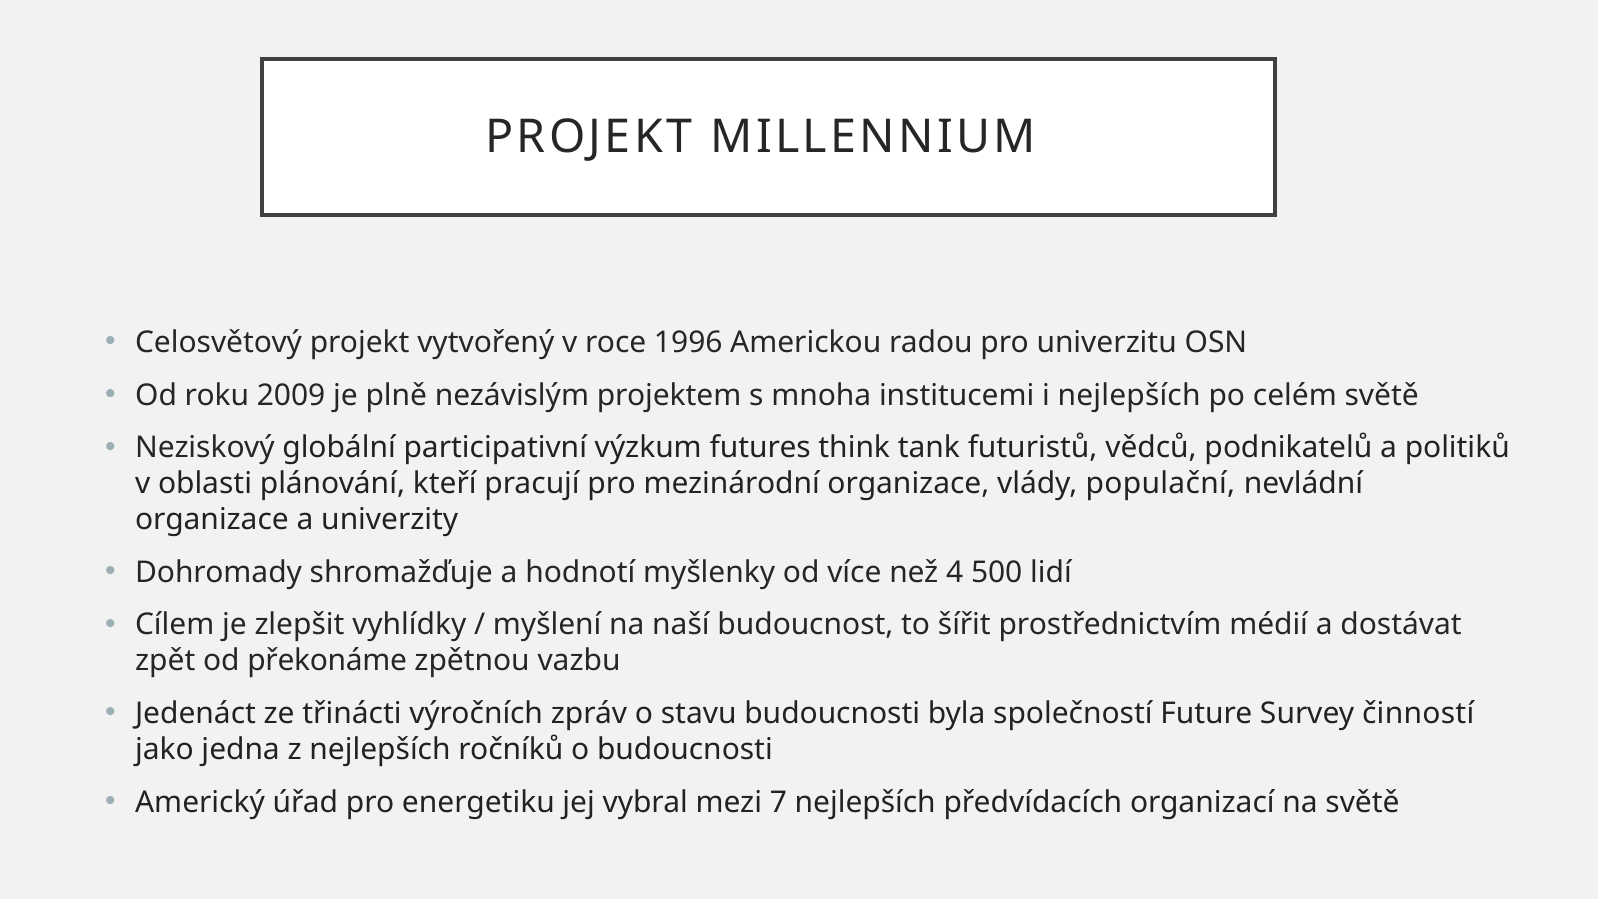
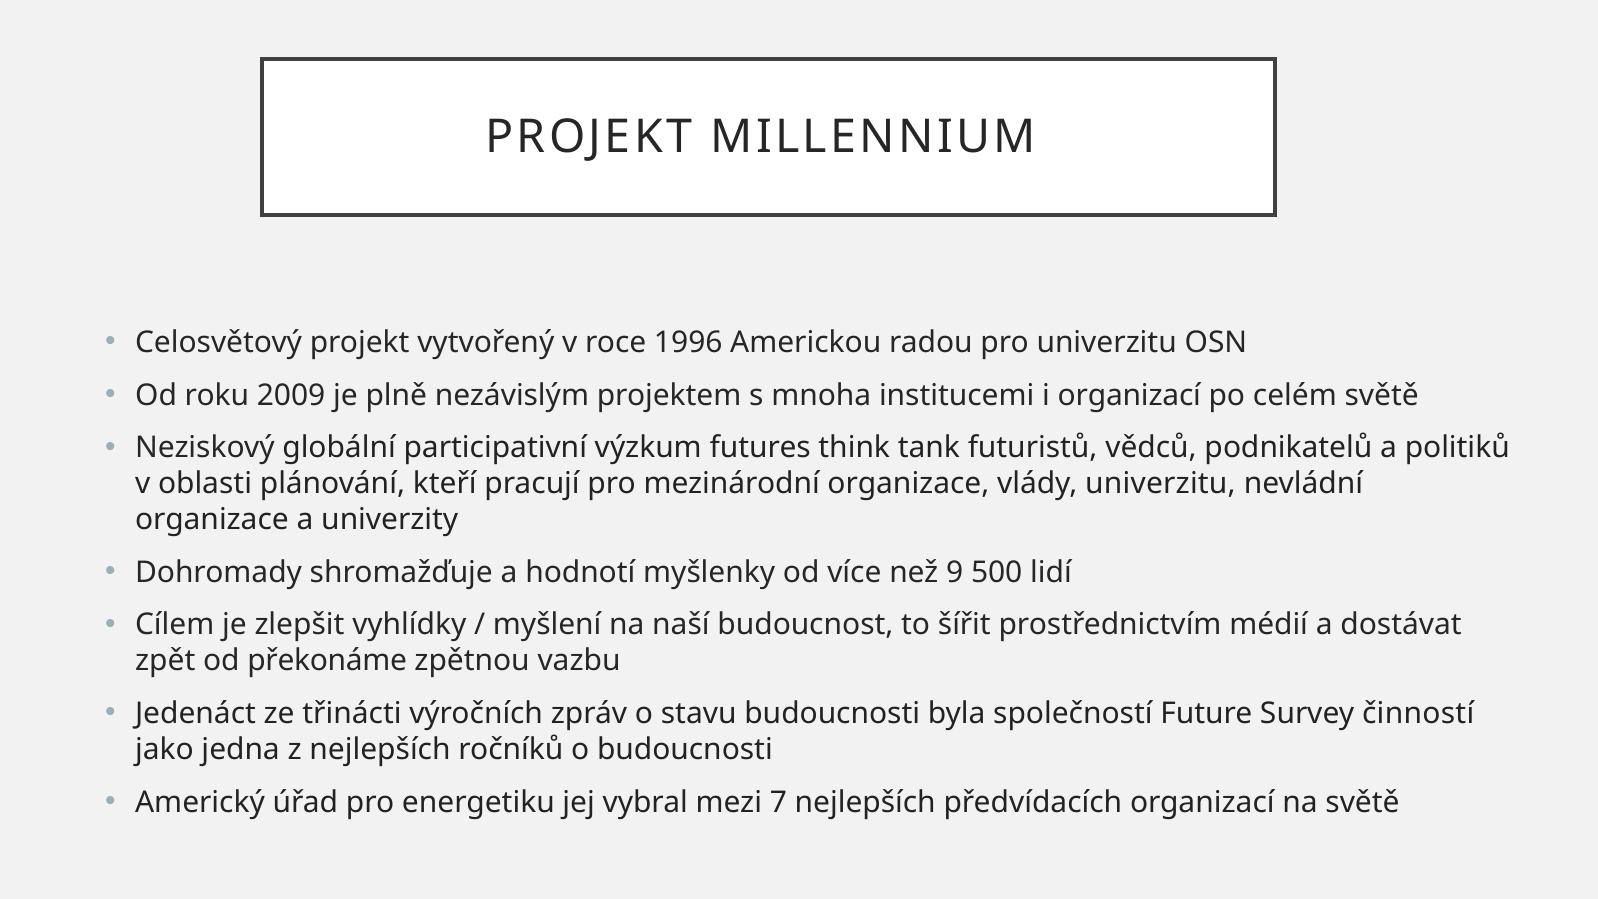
i nejlepších: nejlepších -> organizací (1129, 395)
vlády populační: populační -> univerzitu (1160, 484)
4: 4 -> 9 (955, 572)
